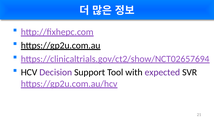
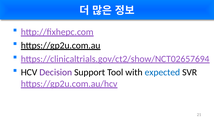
expected colour: purple -> blue (162, 73)
